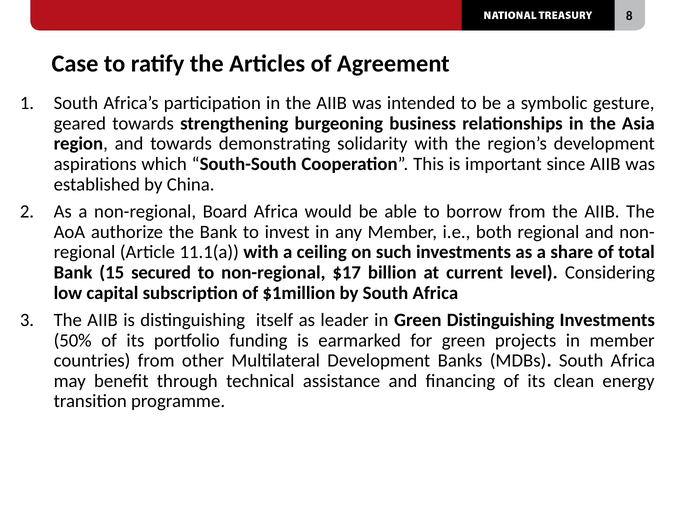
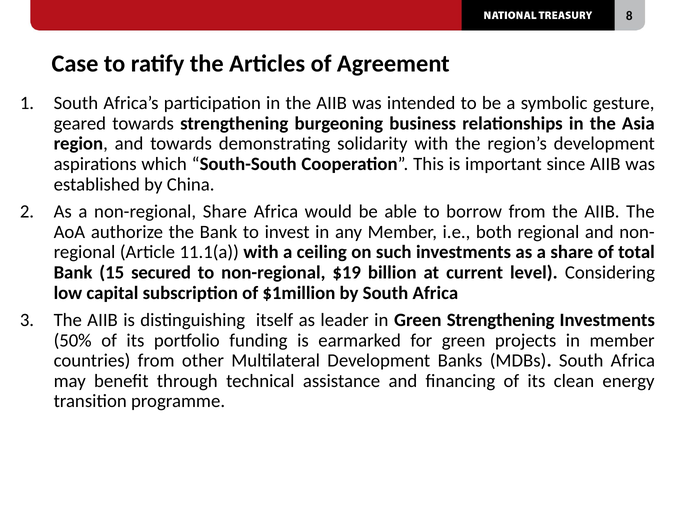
non-regional Board: Board -> Share (225, 211)
$17: $17 -> $19 (347, 272)
Green Distinguishing: Distinguishing -> Strengthening (501, 320)
